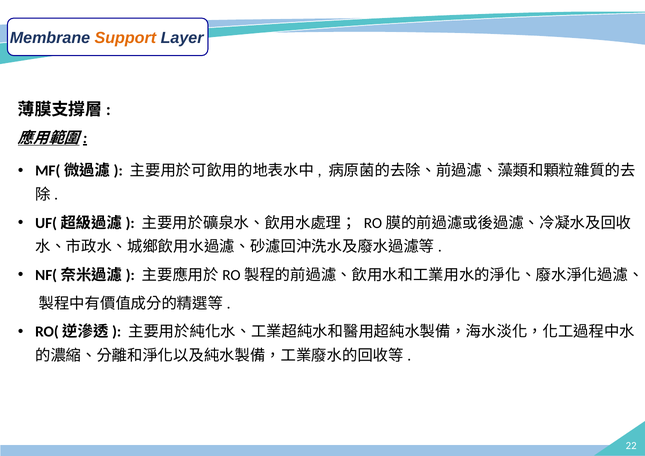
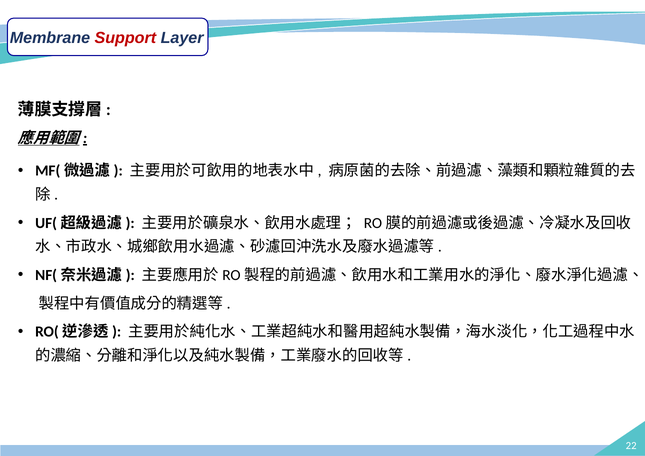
Support colour: orange -> red (125, 38)
